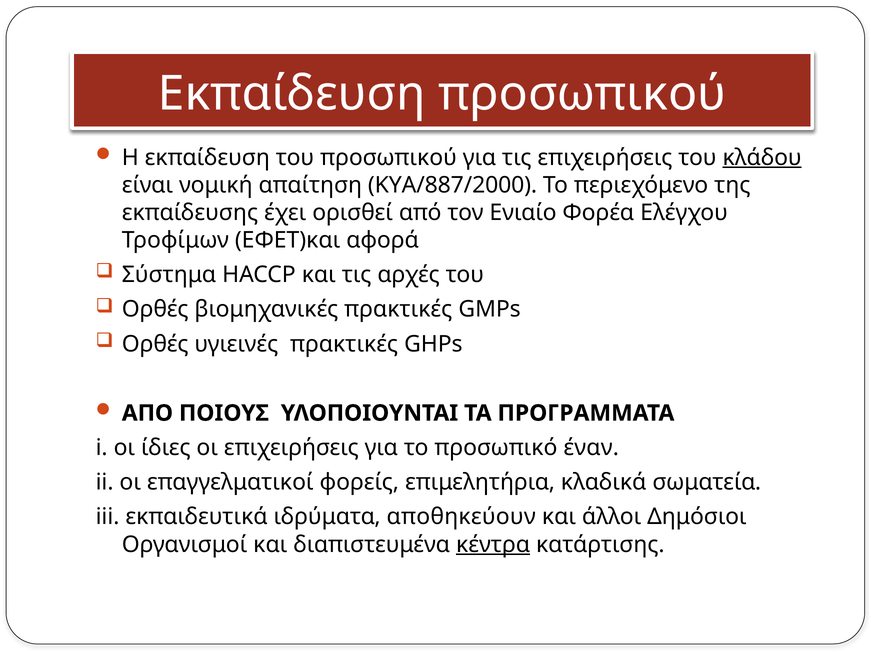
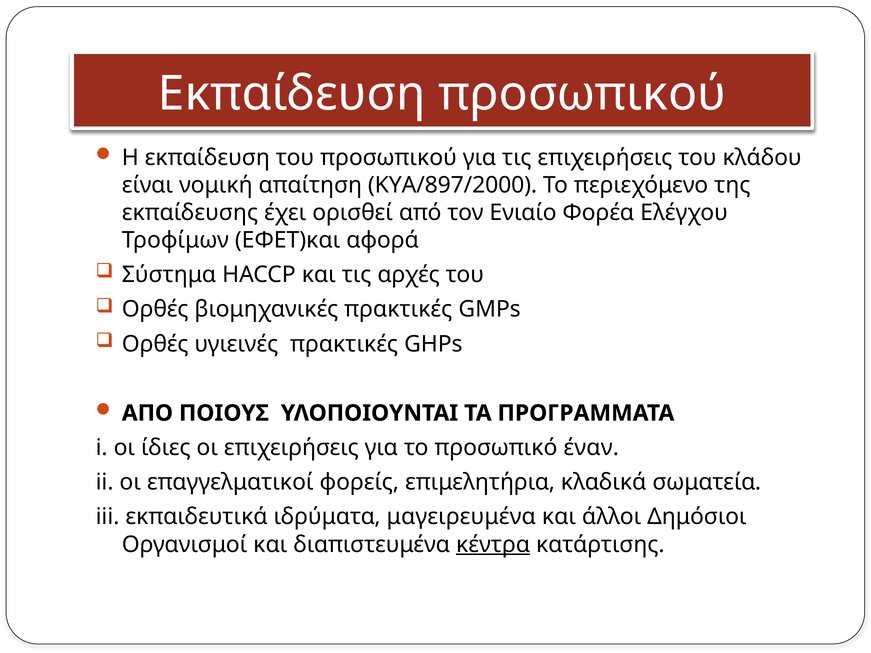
κλάδου underline: present -> none (762, 158)
ΚΥΑ/887/2000: ΚΥΑ/887/2000 -> ΚΥΑ/897/2000 (453, 185)
αποθηκεύουν: αποθηκεύουν -> μαγειρευμένα (461, 517)
